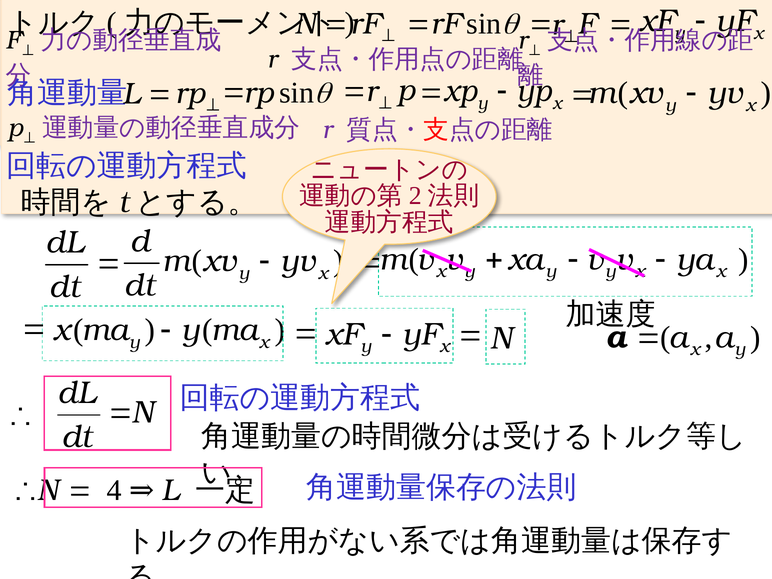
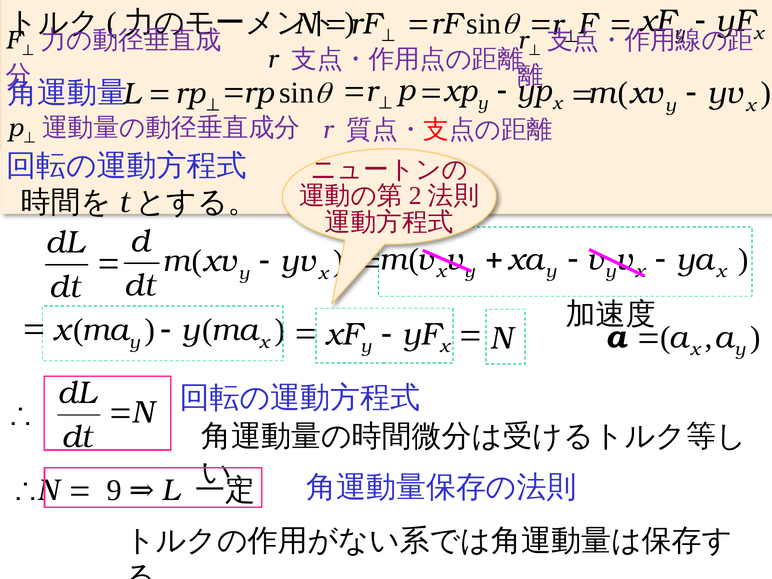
4: 4 -> 9 (114, 490)
